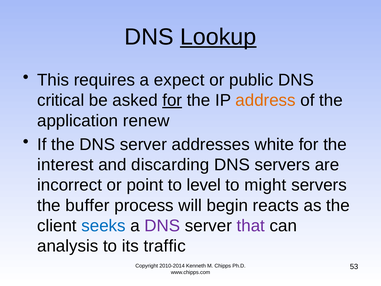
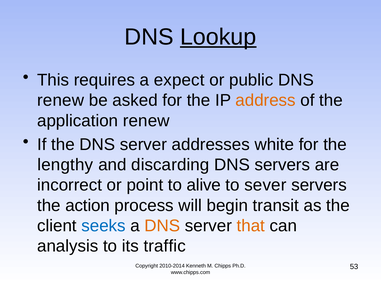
critical: critical -> renew (61, 100)
for underline: present -> none (172, 100)
interest: interest -> lengthy (65, 165)
level: level -> alive (204, 185)
might: might -> sever (265, 185)
buffer: buffer -> action (88, 205)
reacts: reacts -> transit (276, 205)
DNS colour: purple -> orange (162, 226)
that colour: purple -> orange (251, 226)
